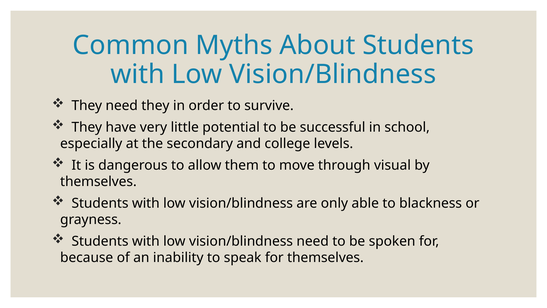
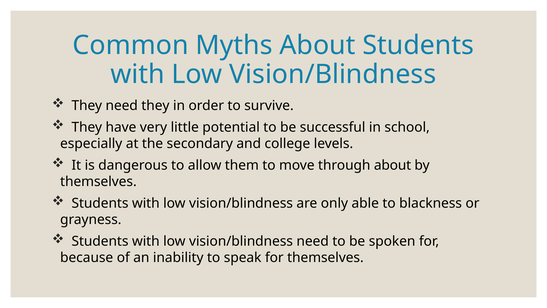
through visual: visual -> about (393, 165)
